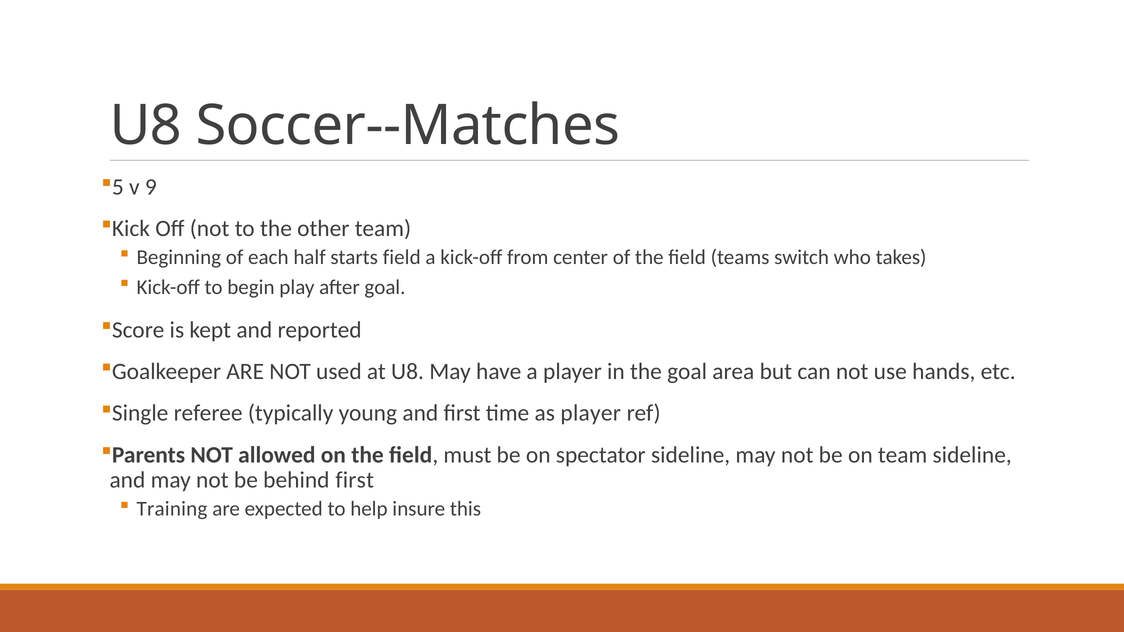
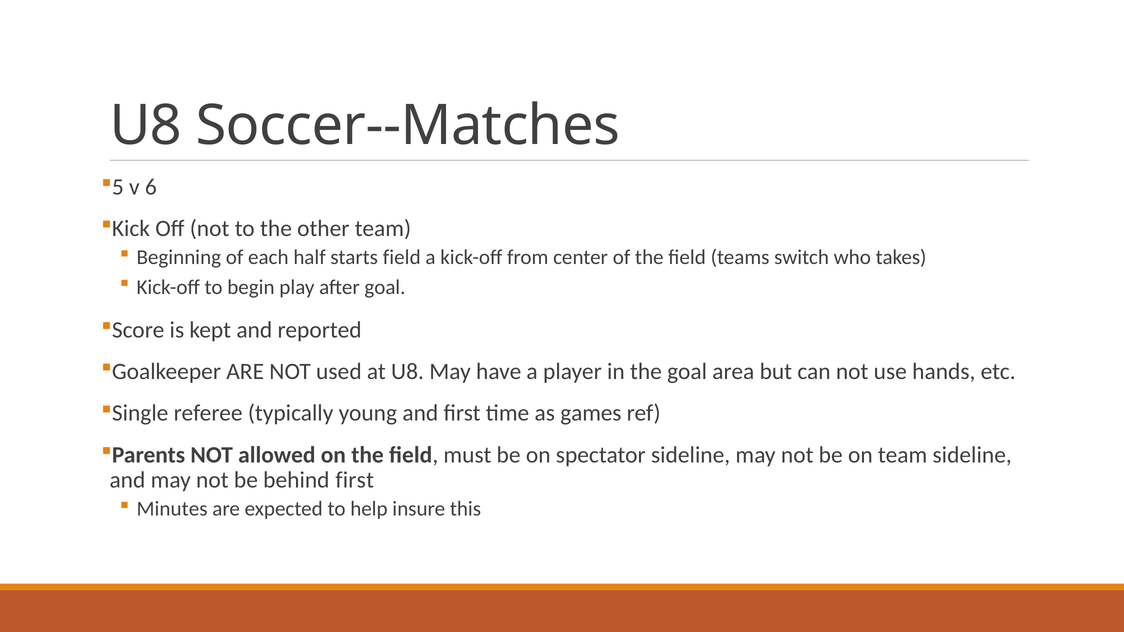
9: 9 -> 6 (151, 187)
as player: player -> games (591, 413)
Training: Training -> Minutes (172, 509)
